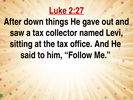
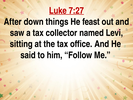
2:27: 2:27 -> 7:27 (76, 11)
gave: gave -> feast (91, 22)
